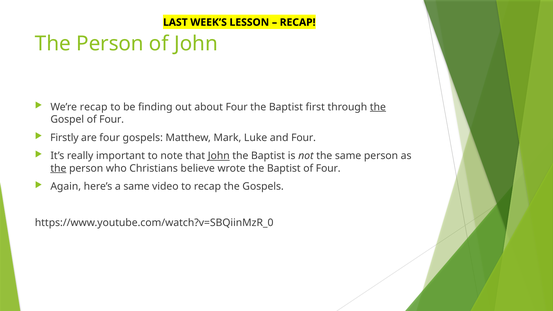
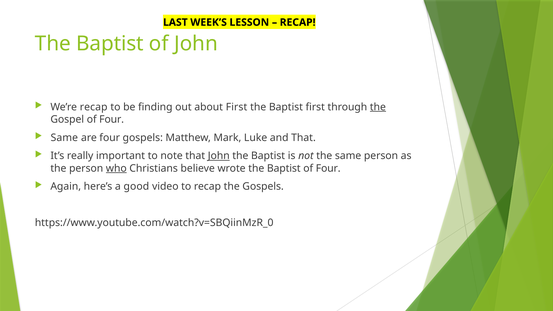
Person: Person -> Baptist (110, 44)
about Four: Four -> First (237, 107)
Firstly: Firstly -> Same (64, 138)
and Four: Four -> That (303, 138)
the underline: present -> none (58, 168)
who underline: none -> present (116, 168)
a same: same -> good (136, 187)
